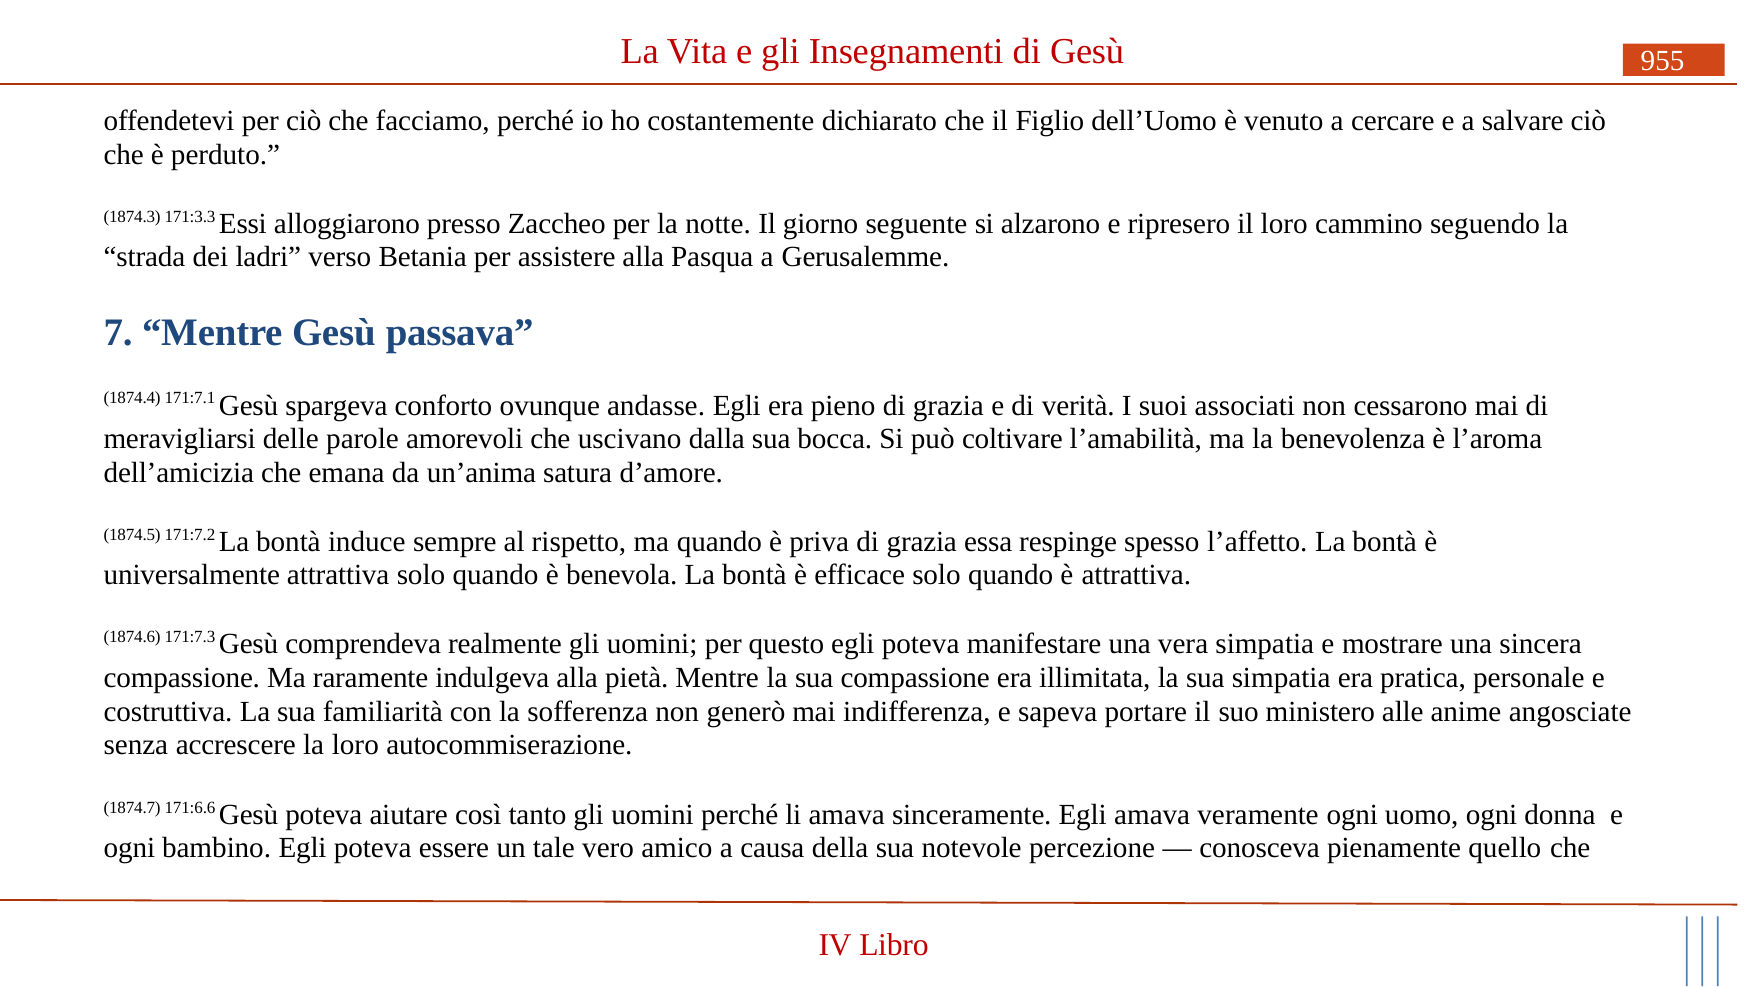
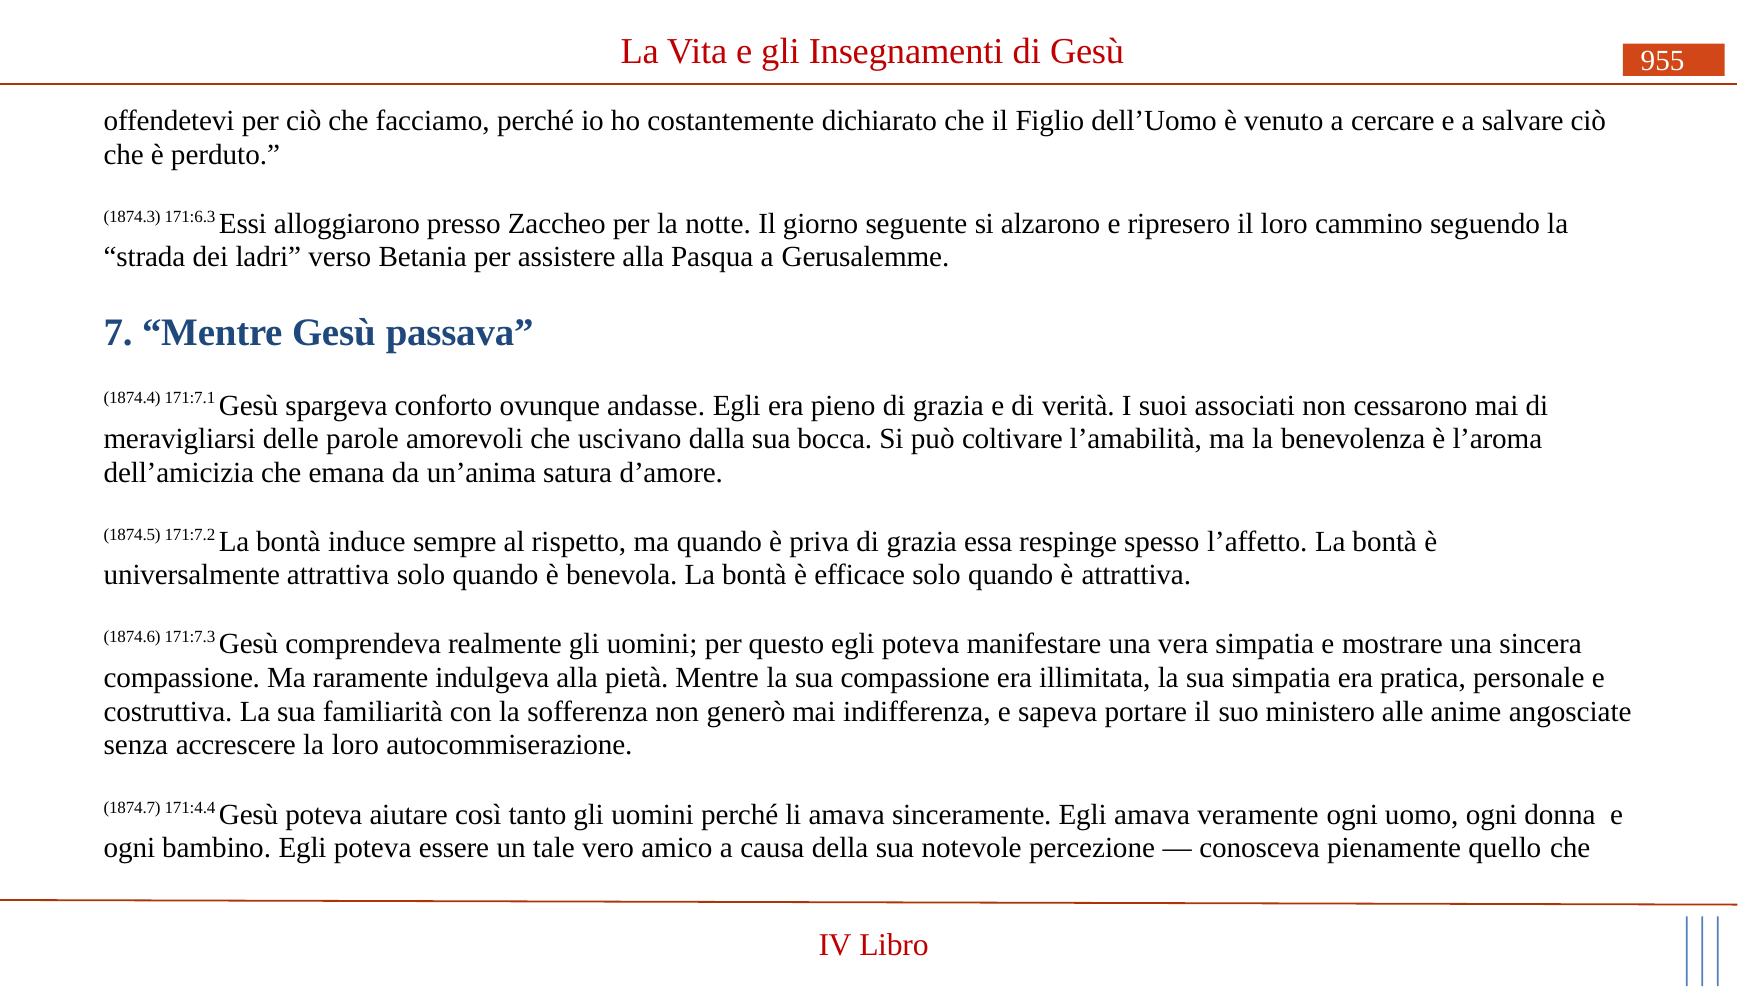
171:3.3: 171:3.3 -> 171:6.3 (190, 217)
171:6.6: 171:6.6 -> 171:4.4 (190, 807)
